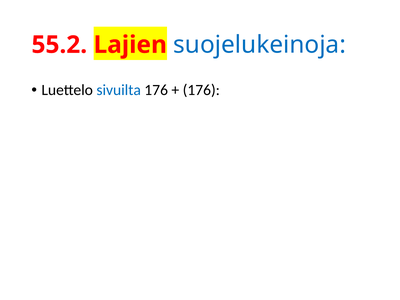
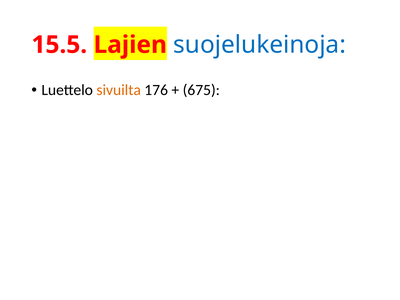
55.2: 55.2 -> 15.5 (59, 45)
sivuilta colour: blue -> orange (119, 90)
176: 176 -> 675 (201, 90)
